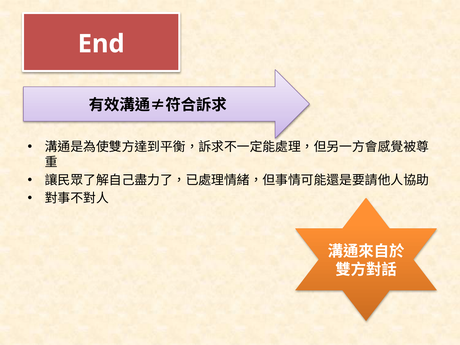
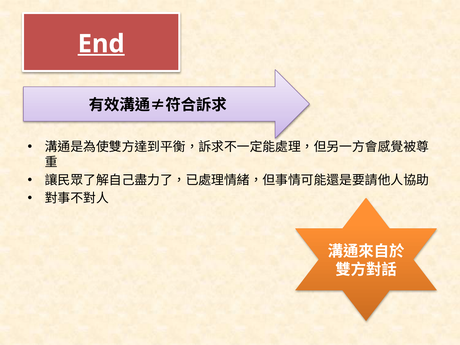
End underline: none -> present (101, 44)
